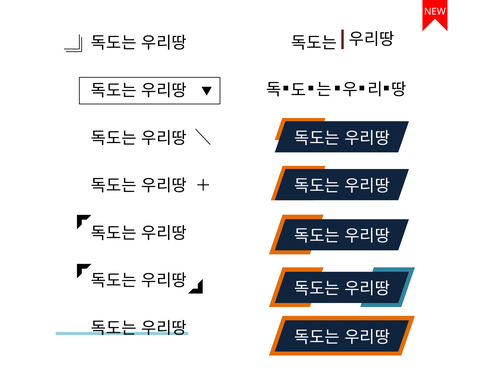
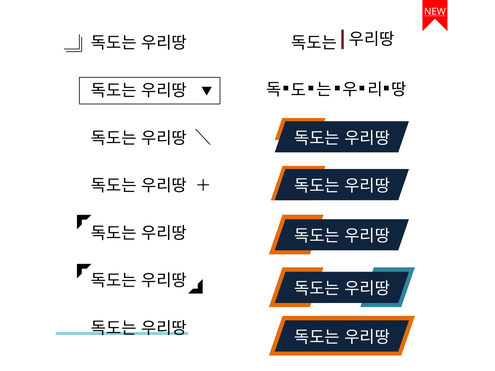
NEW underline: none -> present (435, 12)
